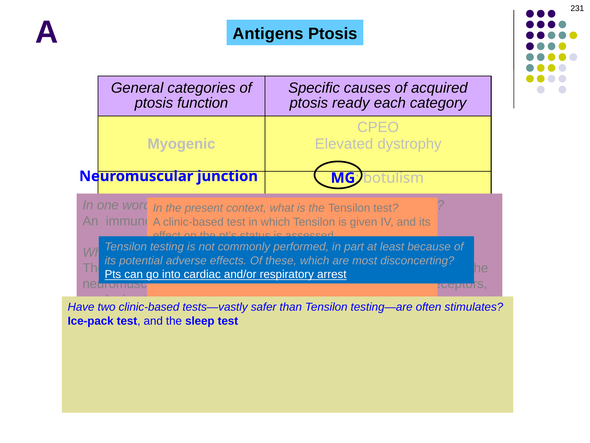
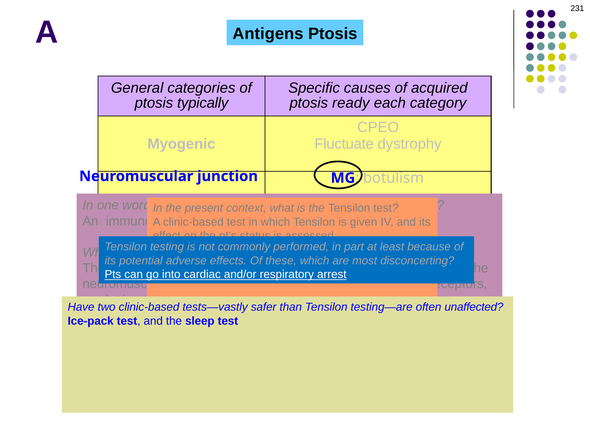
function: function -> typically (203, 103)
Elevated: Elevated -> Fluctuate (344, 144)
stimulates: stimulates -> unaffected (474, 307)
